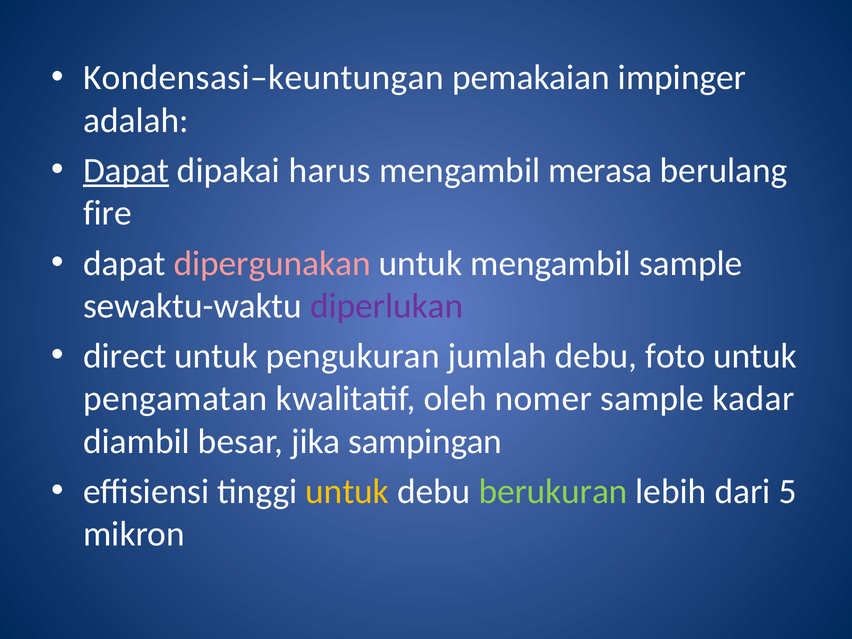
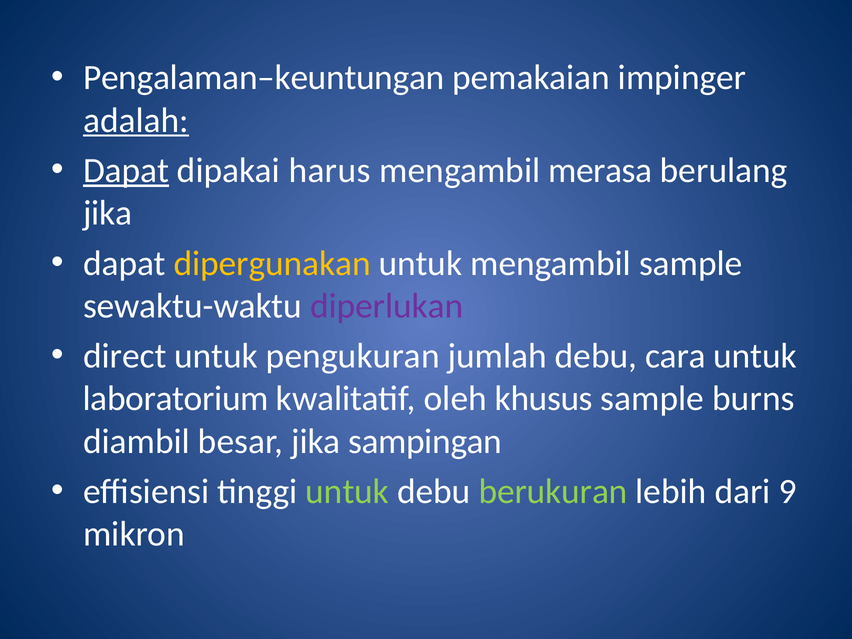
Kondensasi–keuntungan: Kondensasi–keuntungan -> Pengalaman–keuntungan (264, 78)
adalah underline: none -> present (136, 120)
fire: fire -> jika (108, 213)
dipergunakan colour: pink -> yellow (272, 263)
foto: foto -> cara (675, 356)
pengamatan: pengamatan -> laboratorium (176, 399)
nomer: nomer -> khusus (544, 399)
kadar: kadar -> burns (753, 399)
untuk colour: yellow -> light green (347, 491)
5: 5 -> 9 (788, 491)
